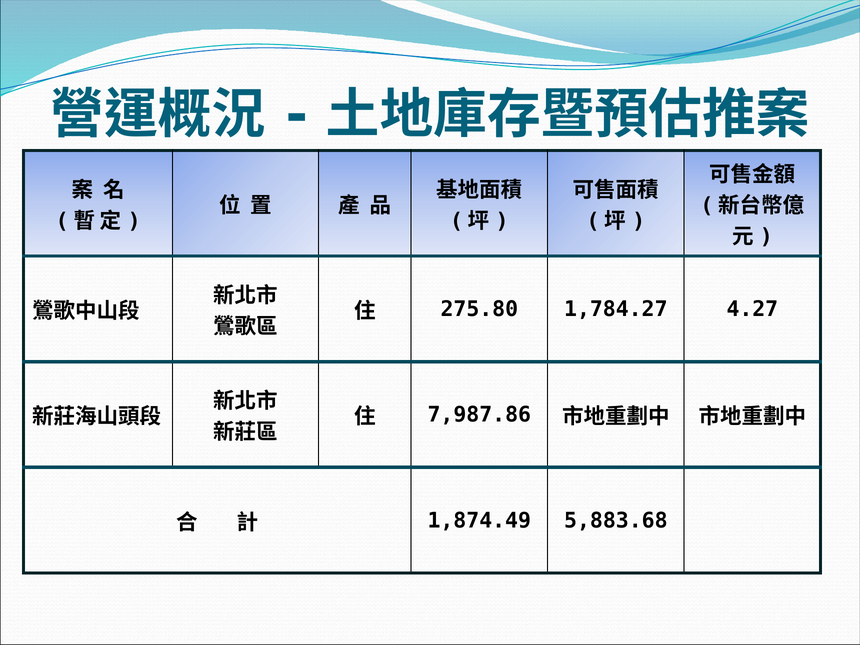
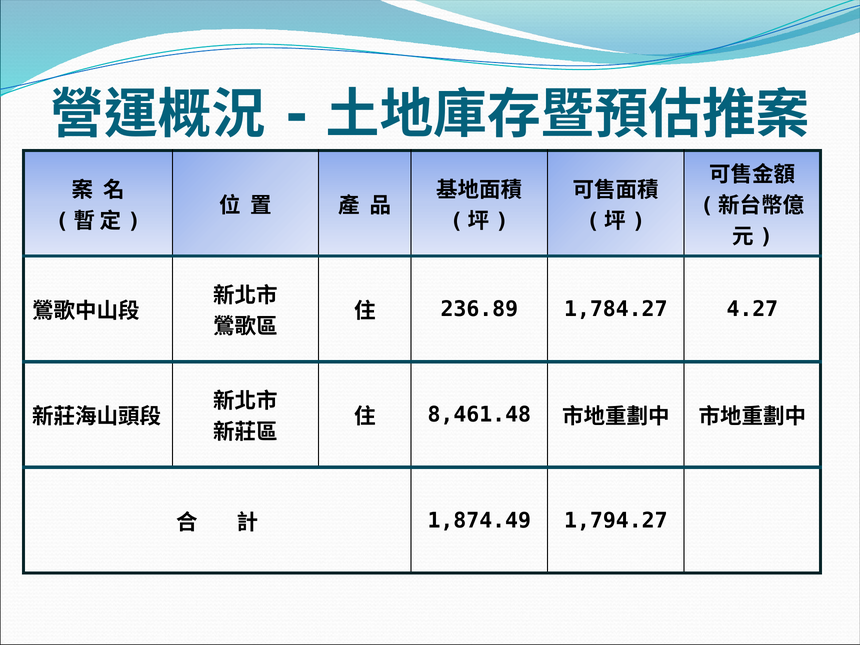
275.80: 275.80 -> 236.89 (479, 309)
7,987.86: 7,987.86 -> 8,461.48 (479, 415)
5,883.68: 5,883.68 -> 1,794.27 (616, 520)
